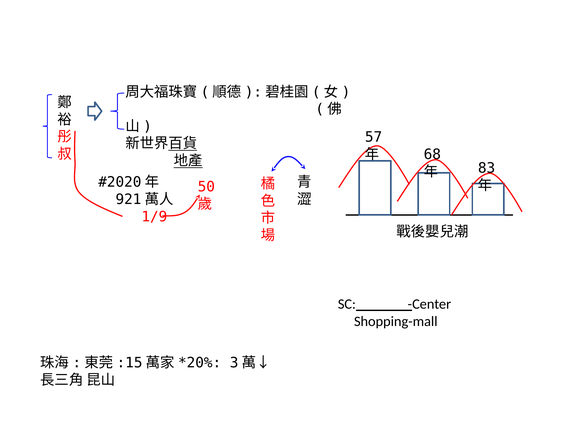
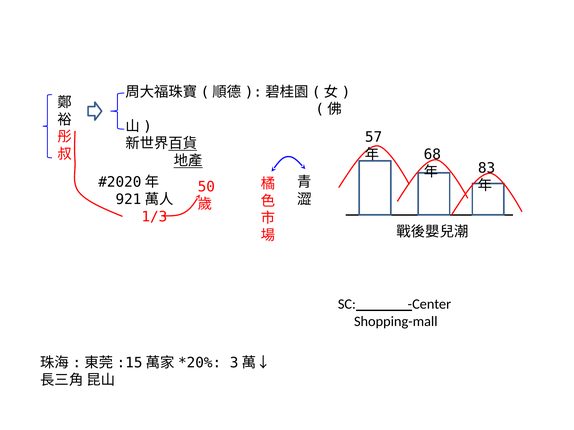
1/9: 1/9 -> 1/3 (154, 217)
